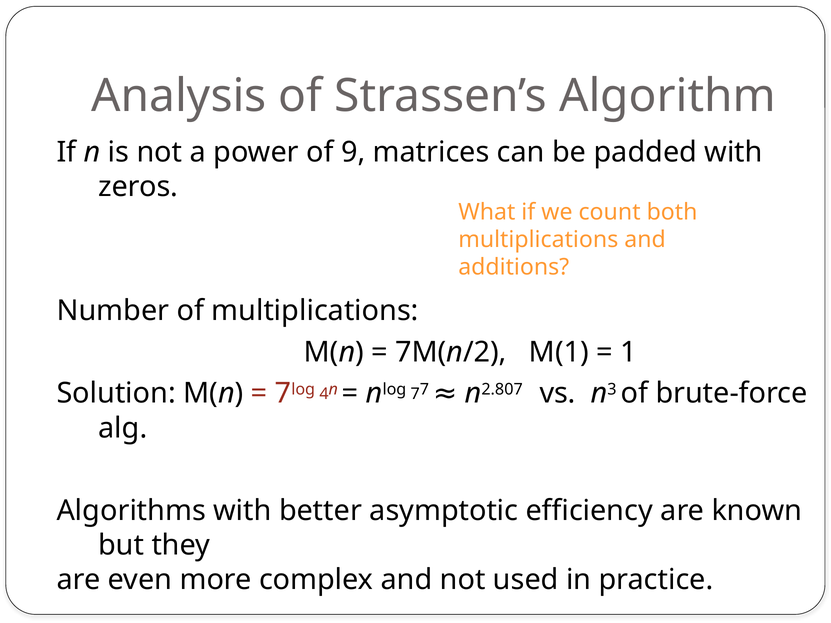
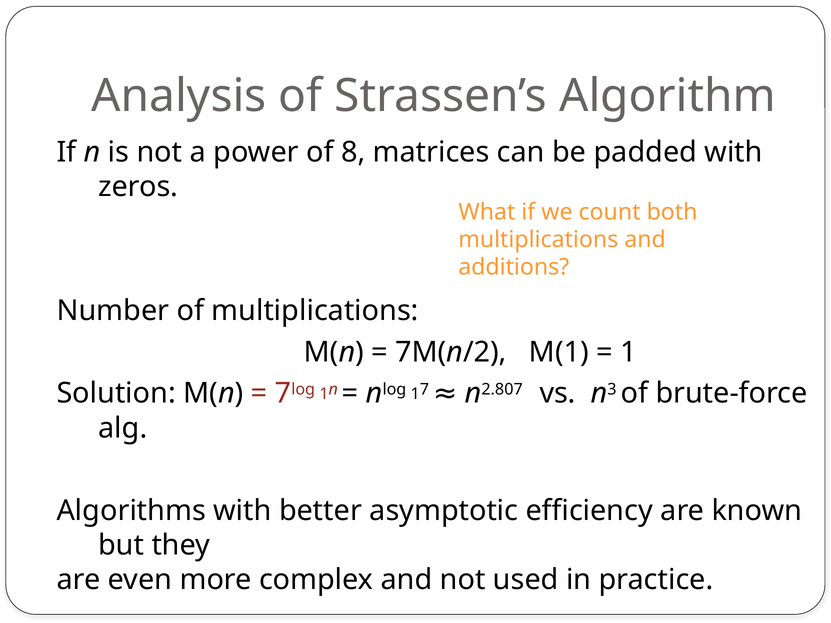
9: 9 -> 8 (353, 152)
7log 4: 4 -> 1 (324, 394)
nlog 7: 7 -> 1 (415, 394)
